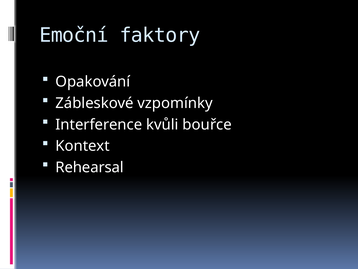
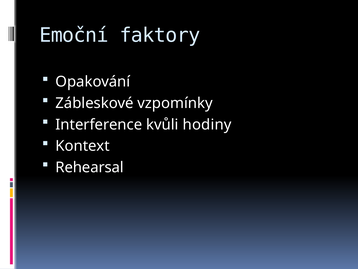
bouřce: bouřce -> hodiny (207, 124)
